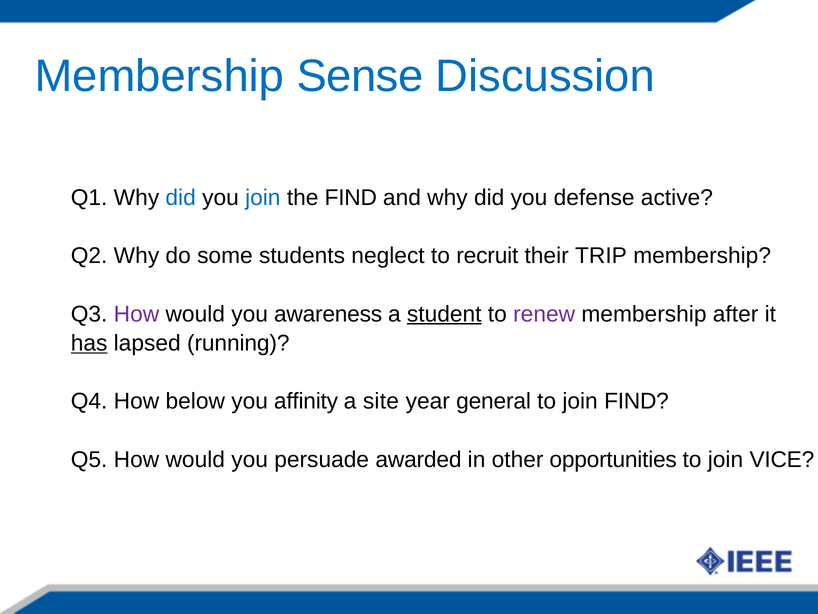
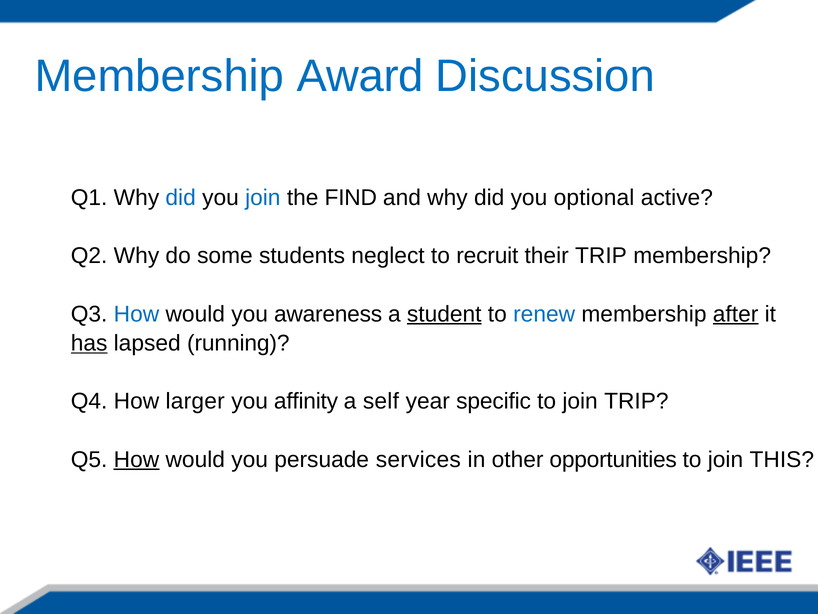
Sense: Sense -> Award (360, 76)
defense: defense -> optional (594, 198)
How colour: purple -> blue (136, 314)
renew colour: purple -> blue (544, 314)
after underline: none -> present (736, 314)
below: below -> larger (195, 401)
site: site -> self (381, 401)
general: general -> specific (494, 401)
join FIND: FIND -> TRIP (636, 401)
How underline: none -> present (136, 459)
awarded: awarded -> services (418, 459)
VICE: VICE -> THIS (782, 459)
